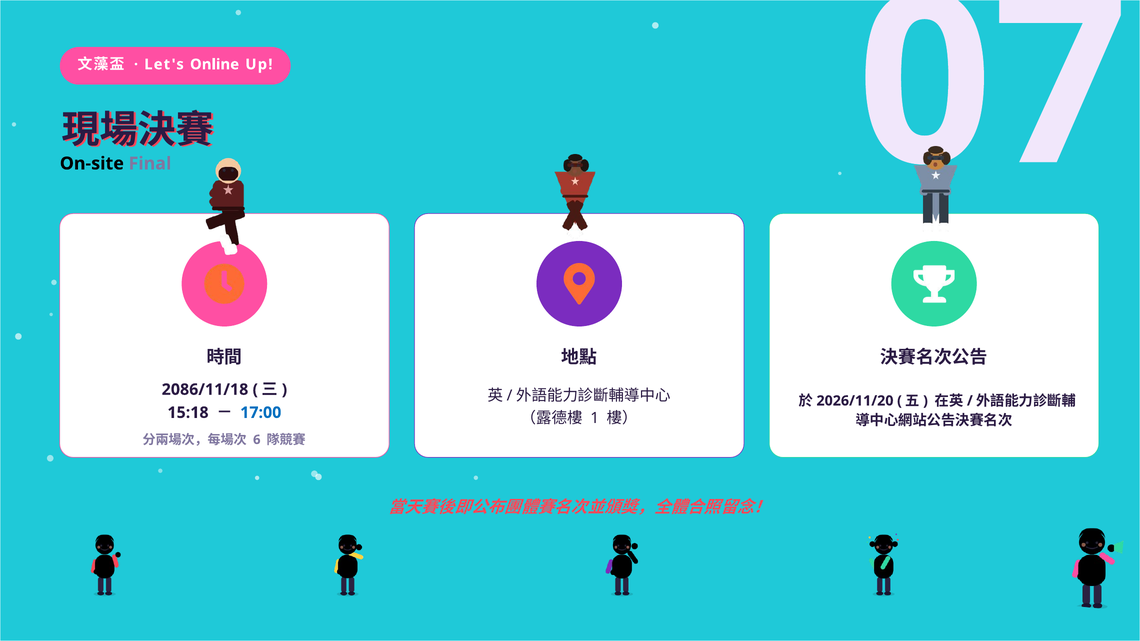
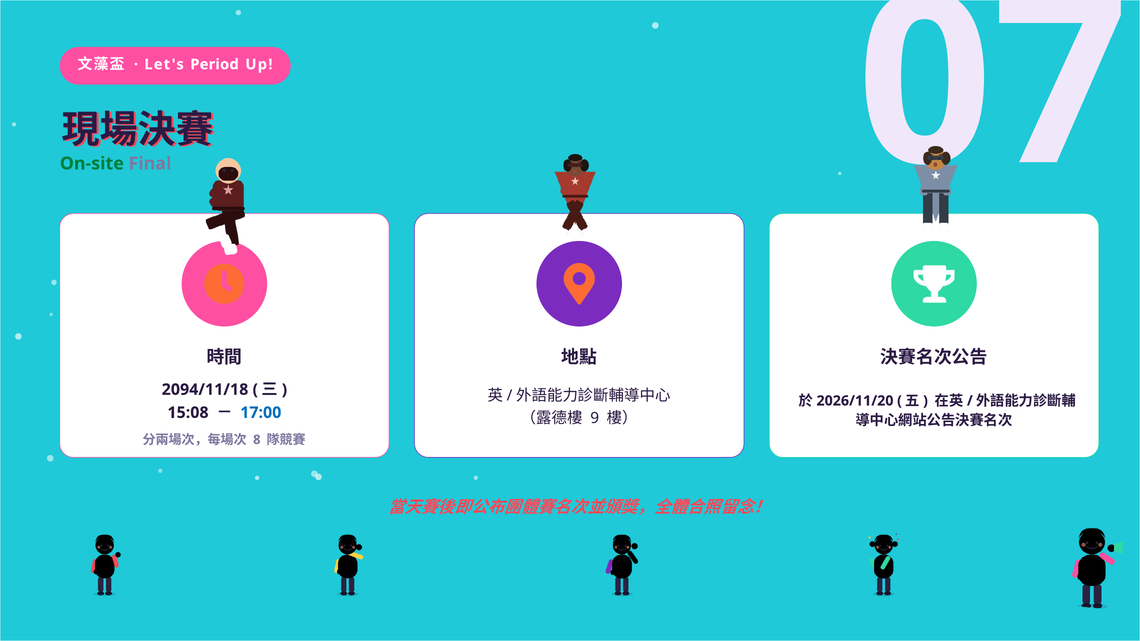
Online: Online -> Period (214, 64)
On-site colour: black -> green (92, 164)
2086/11/18: 2086/11/18 -> 2094/11/18 (205, 390)
15:18: 15:18 -> 15:08 (188, 413)
1: 1 -> 9 (595, 418)
6: 6 -> 8 (257, 440)
